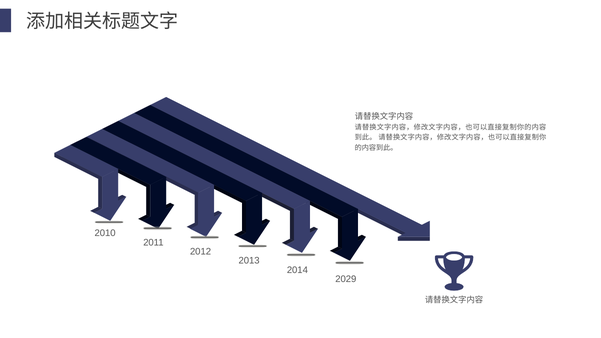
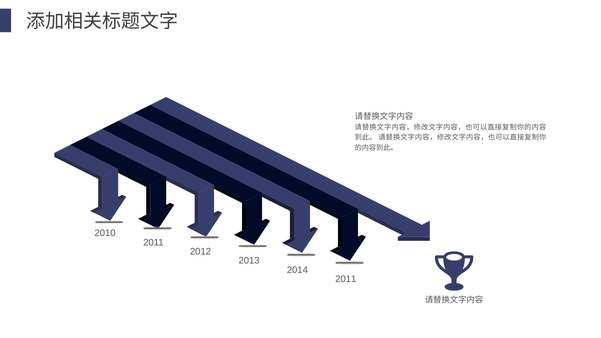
2029: 2029 -> 2011 (346, 279)
